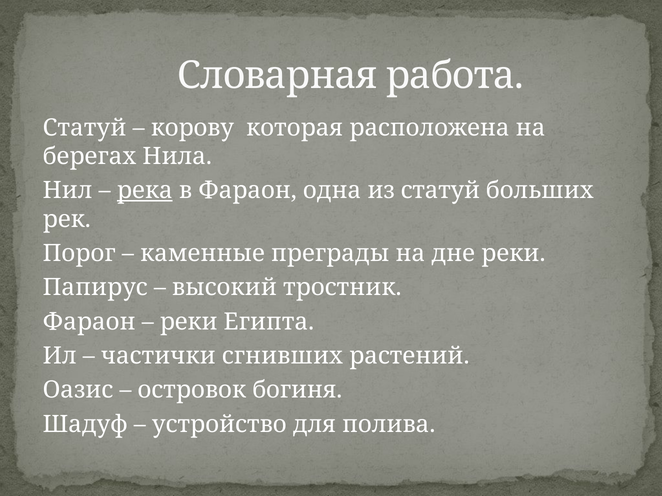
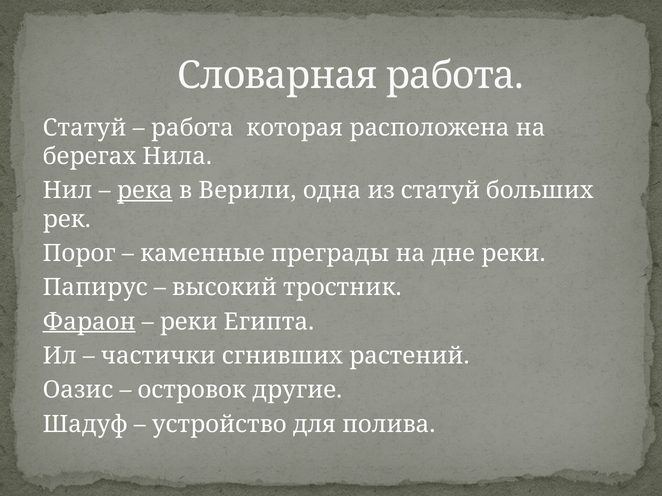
корову: корову -> работа (192, 128)
в Фараон: Фараон -> Верили (247, 191)
Фараон underline: none -> present (89, 322)
богиня: богиня -> другие (297, 390)
